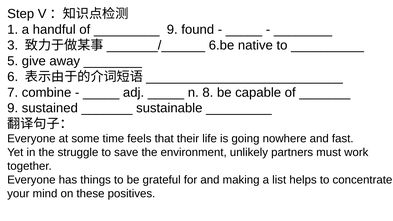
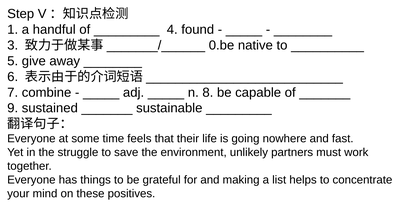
9: 9 -> 4 (172, 30)
6.be: 6.be -> 0.be (221, 45)
